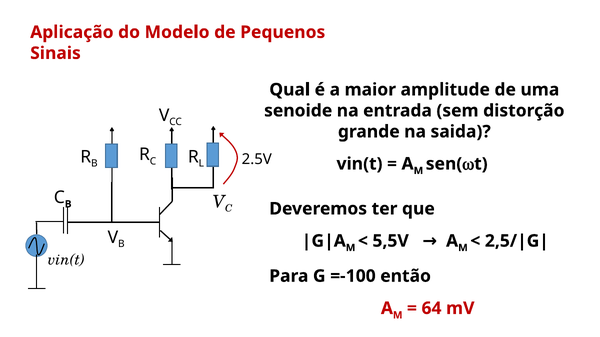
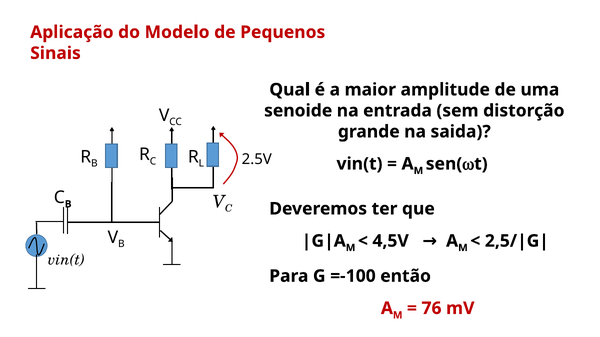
5,5V: 5,5V -> 4,5V (391, 241)
64: 64 -> 76 (432, 309)
